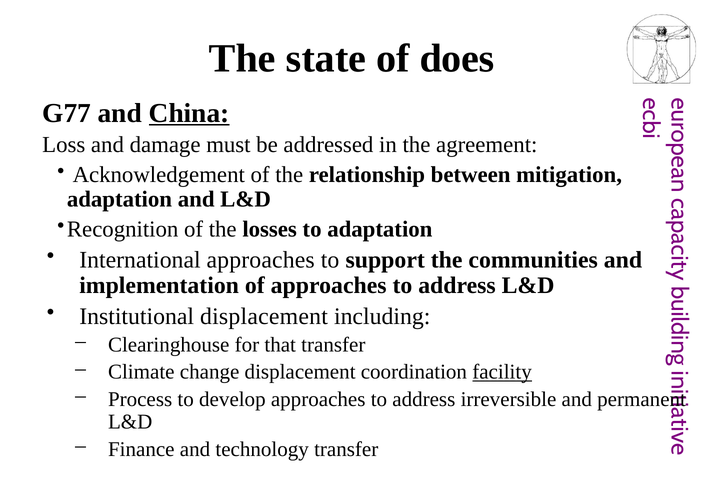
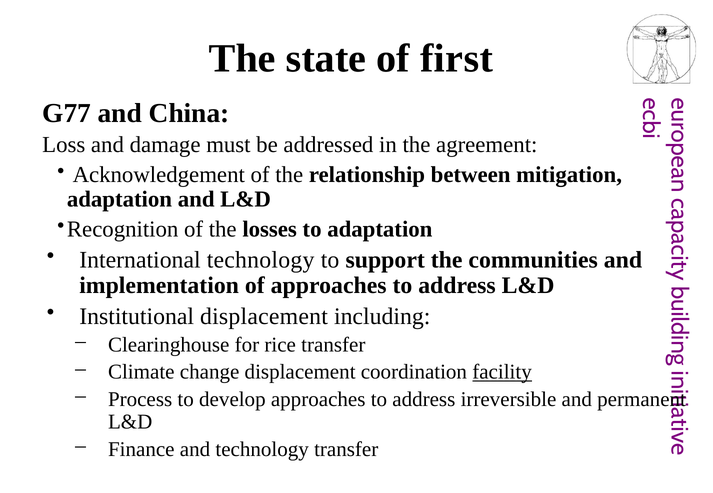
does: does -> first (456, 58)
China underline: present -> none (189, 113)
International approaches: approaches -> technology (261, 260)
that: that -> rice (280, 345)
